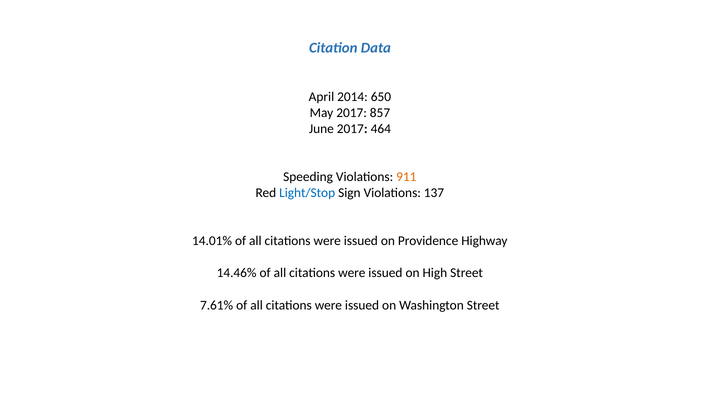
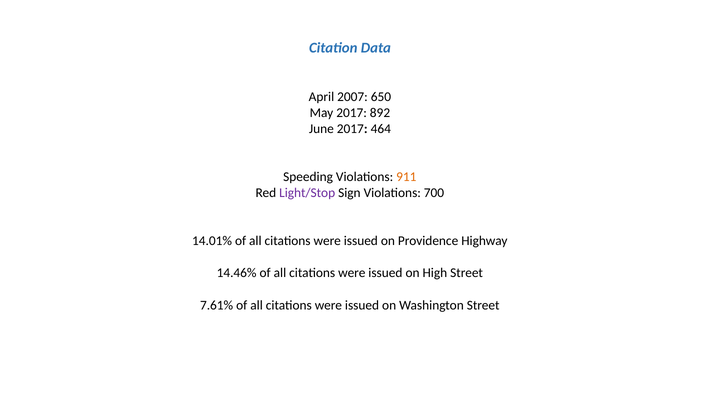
2014: 2014 -> 2007 (352, 97)
857: 857 -> 892 (380, 113)
Light/Stop colour: blue -> purple (307, 193)
137: 137 -> 700 (434, 193)
